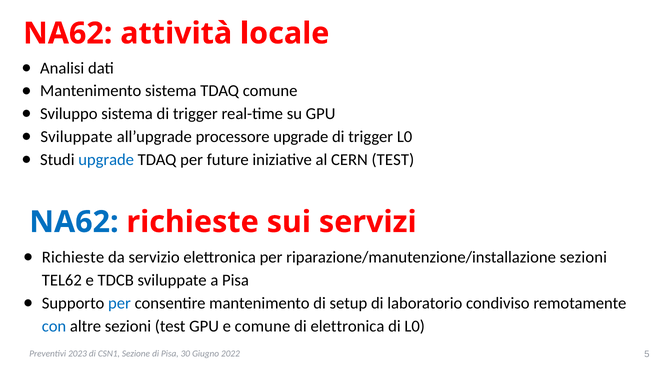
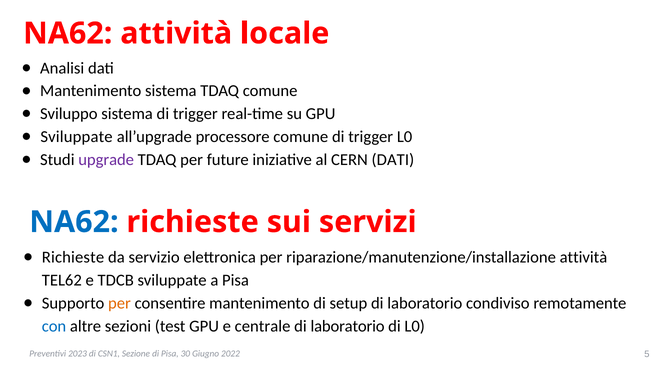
processore upgrade: upgrade -> comune (301, 137)
upgrade colour: blue -> purple (106, 160)
CERN TEST: TEST -> DATI (393, 160)
riparazione/manutenzione/installazione sezioni: sezioni -> attività (583, 257)
per colour: blue -> orange (119, 303)
e comune: comune -> centrale (263, 326)
elettronica: elettronica -> laboratorio (348, 326)
